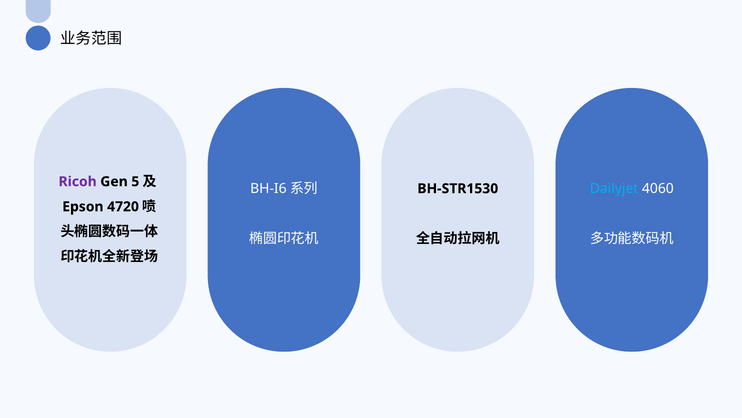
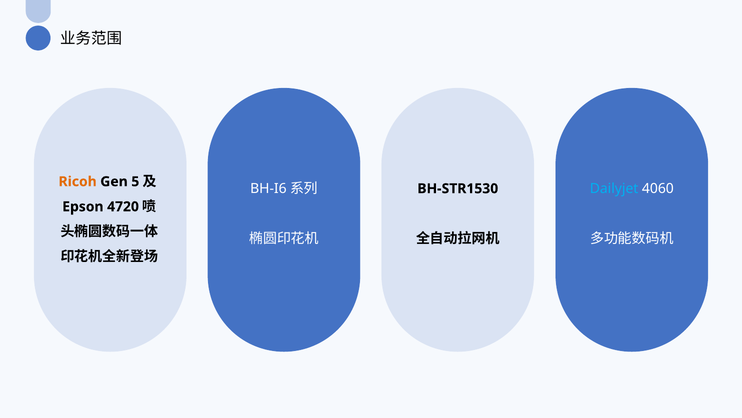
Ricoh colour: purple -> orange (78, 181)
